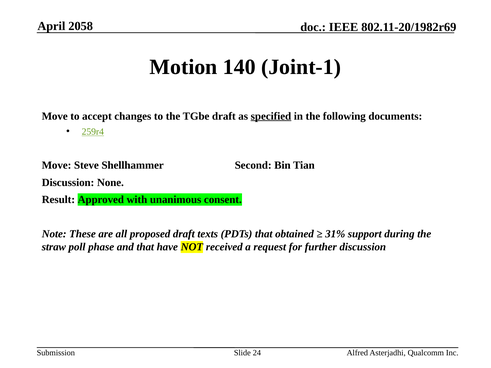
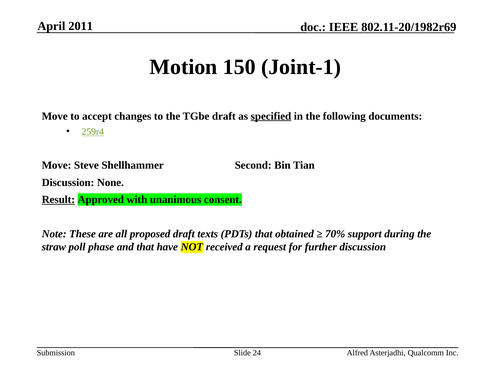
2058: 2058 -> 2011 (81, 26)
140: 140 -> 150 (239, 67)
Result underline: none -> present (58, 200)
31%: 31% -> 70% (335, 234)
